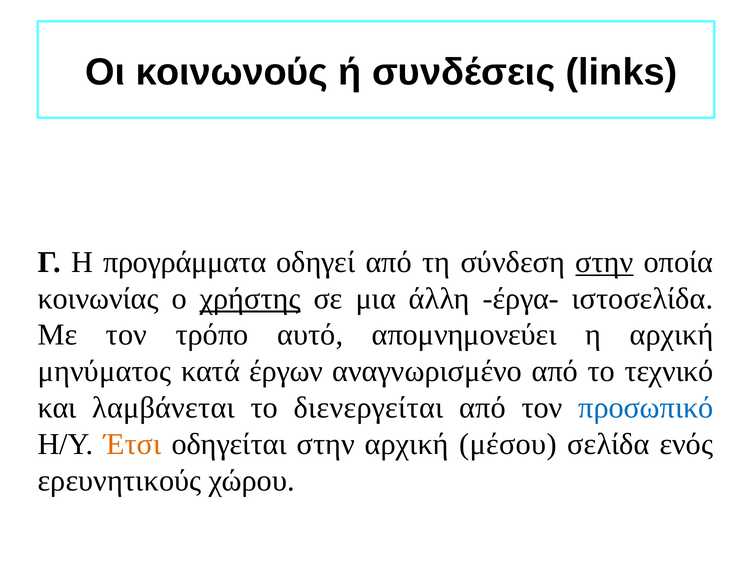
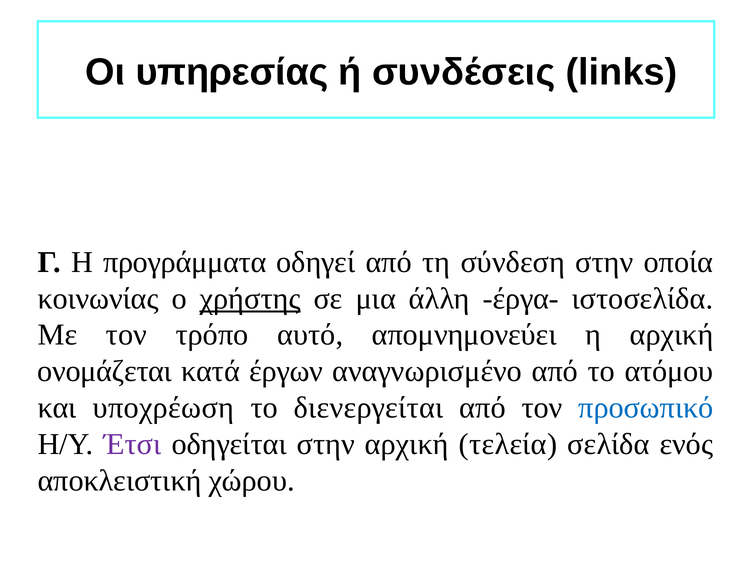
κοινωνούς: κοινωνούς -> υπηρεσίας (232, 72)
στην underline: present -> none (604, 262)
μηνύματος: μηνύματος -> ονομάζεται (105, 371)
τεχνικό: τεχνικό -> ατόμου (669, 371)
λαμβάνεται: λαμβάνεται -> υποχρέωση (163, 408)
Έτσι colour: orange -> purple (133, 444)
μέσου: μέσου -> τελεία (508, 444)
ερευνητικούς: ερευνητικούς -> αποκλειστική (120, 480)
